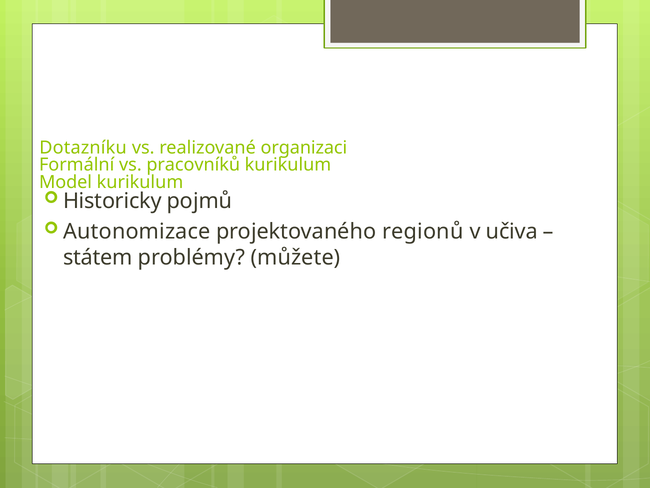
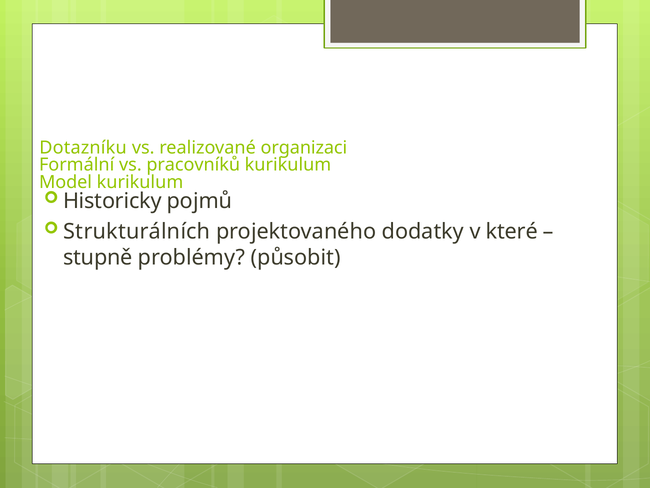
Autonomizace: Autonomizace -> Strukturálních (137, 231)
regionů: regionů -> dodatky (423, 231)
učiva: učiva -> které (512, 231)
státem: státem -> stupně (98, 257)
můžete: můžete -> působit (296, 257)
